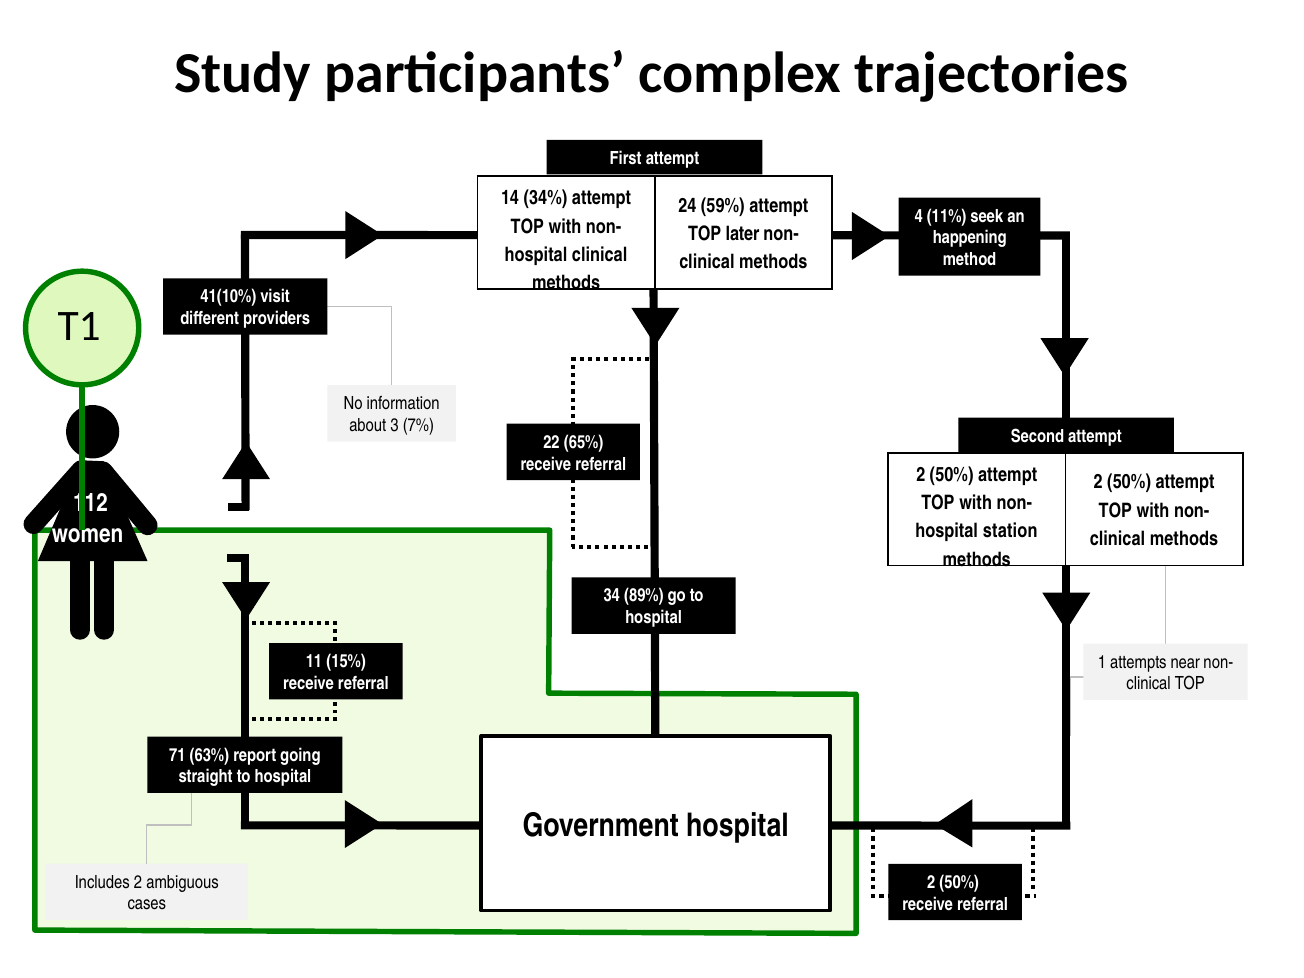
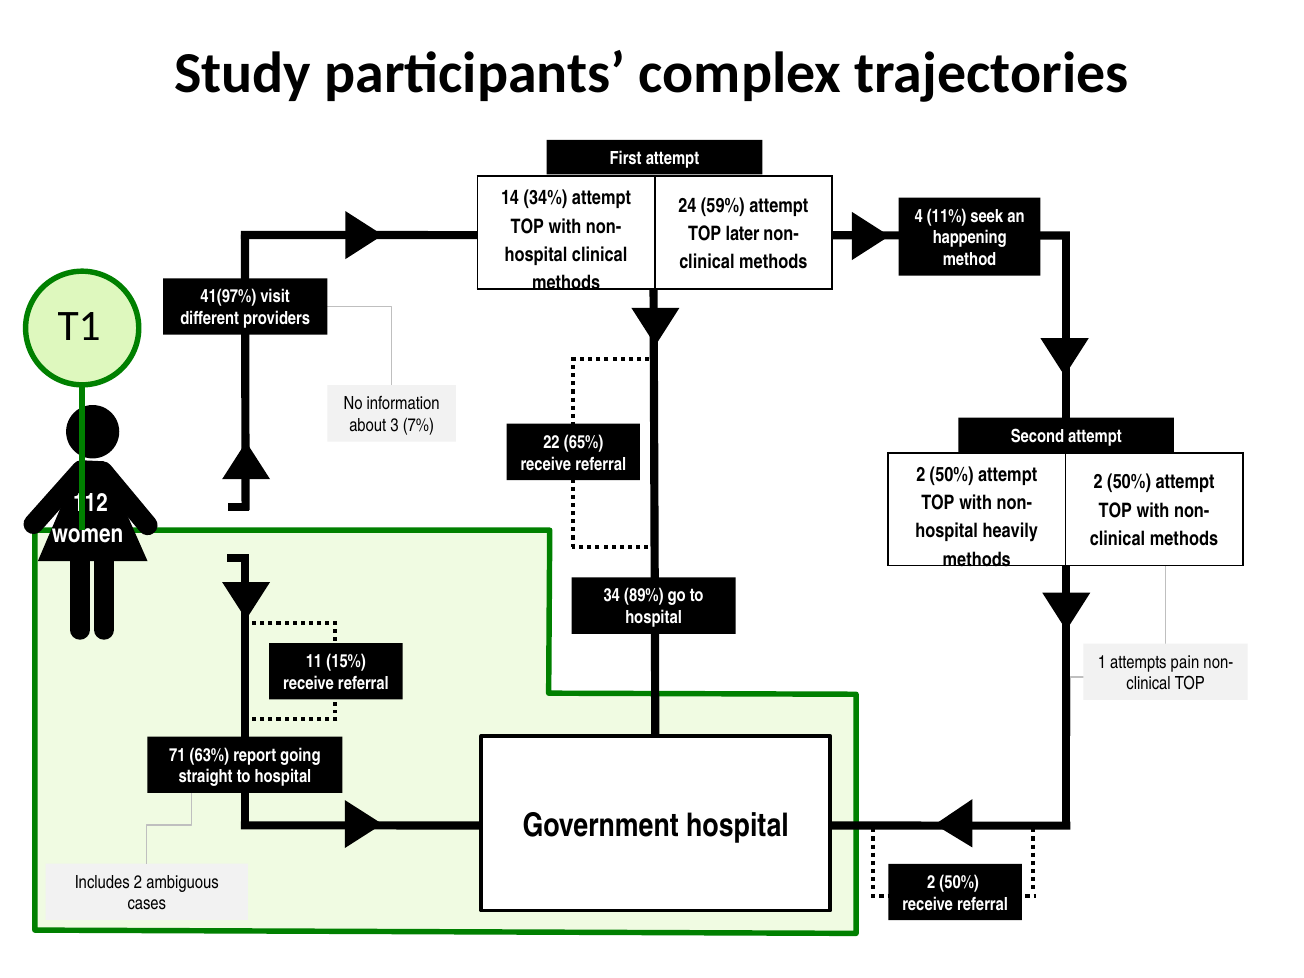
41(10%: 41(10% -> 41(97% (228, 297)
station: station -> heavily (1010, 531)
near: near -> pain (1185, 662)
